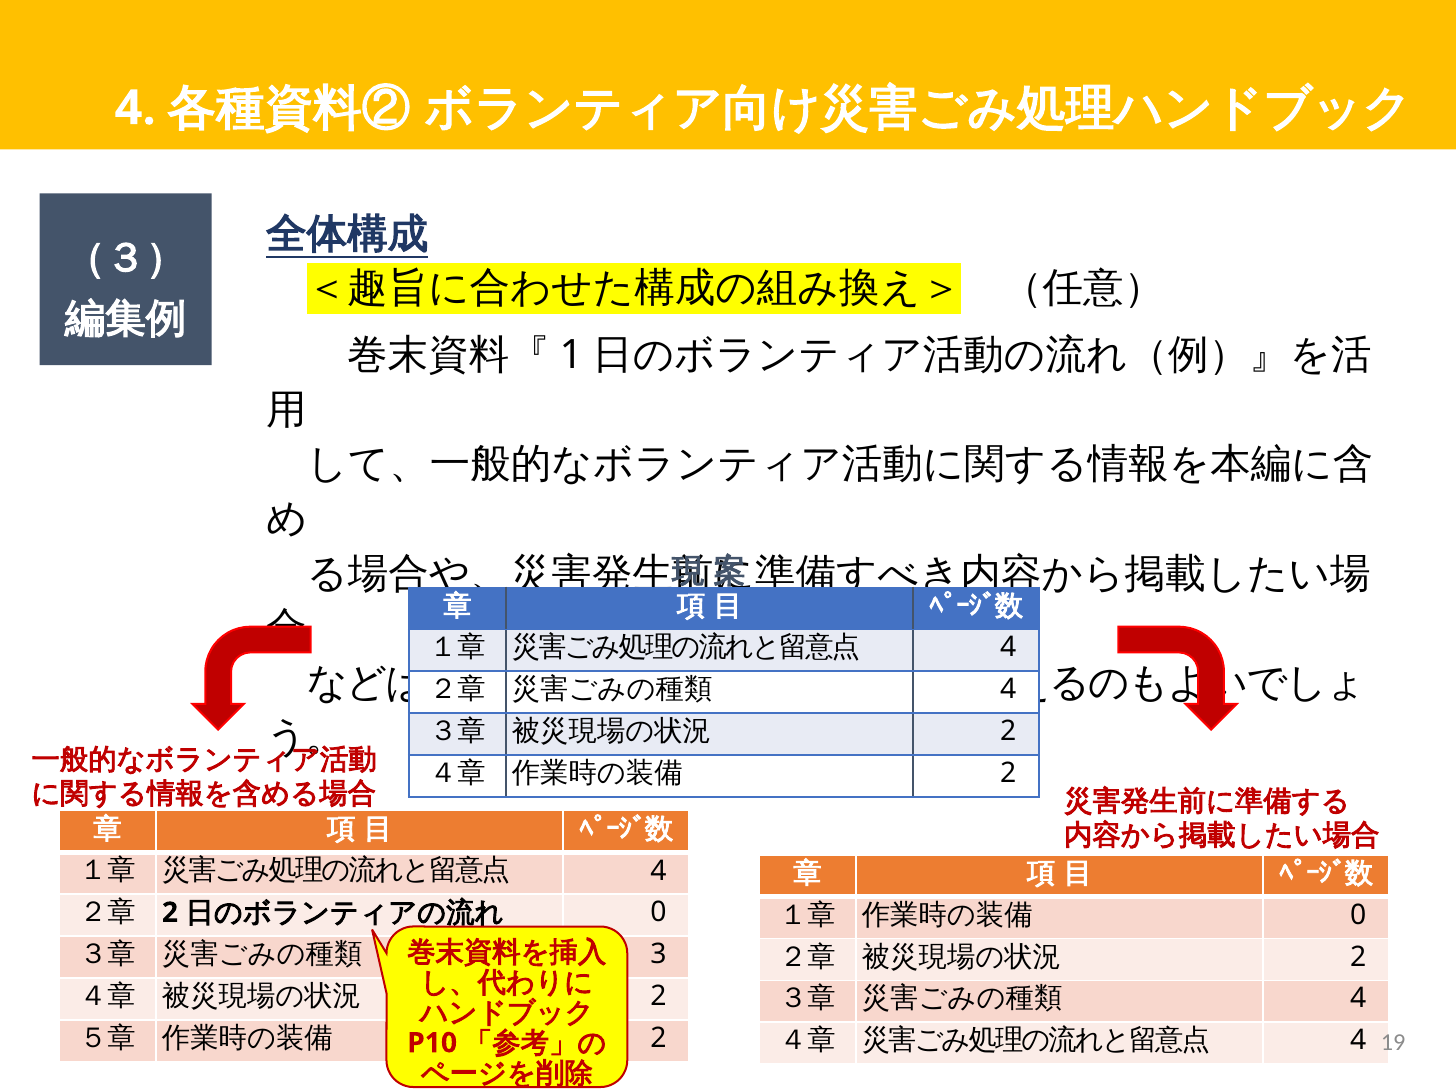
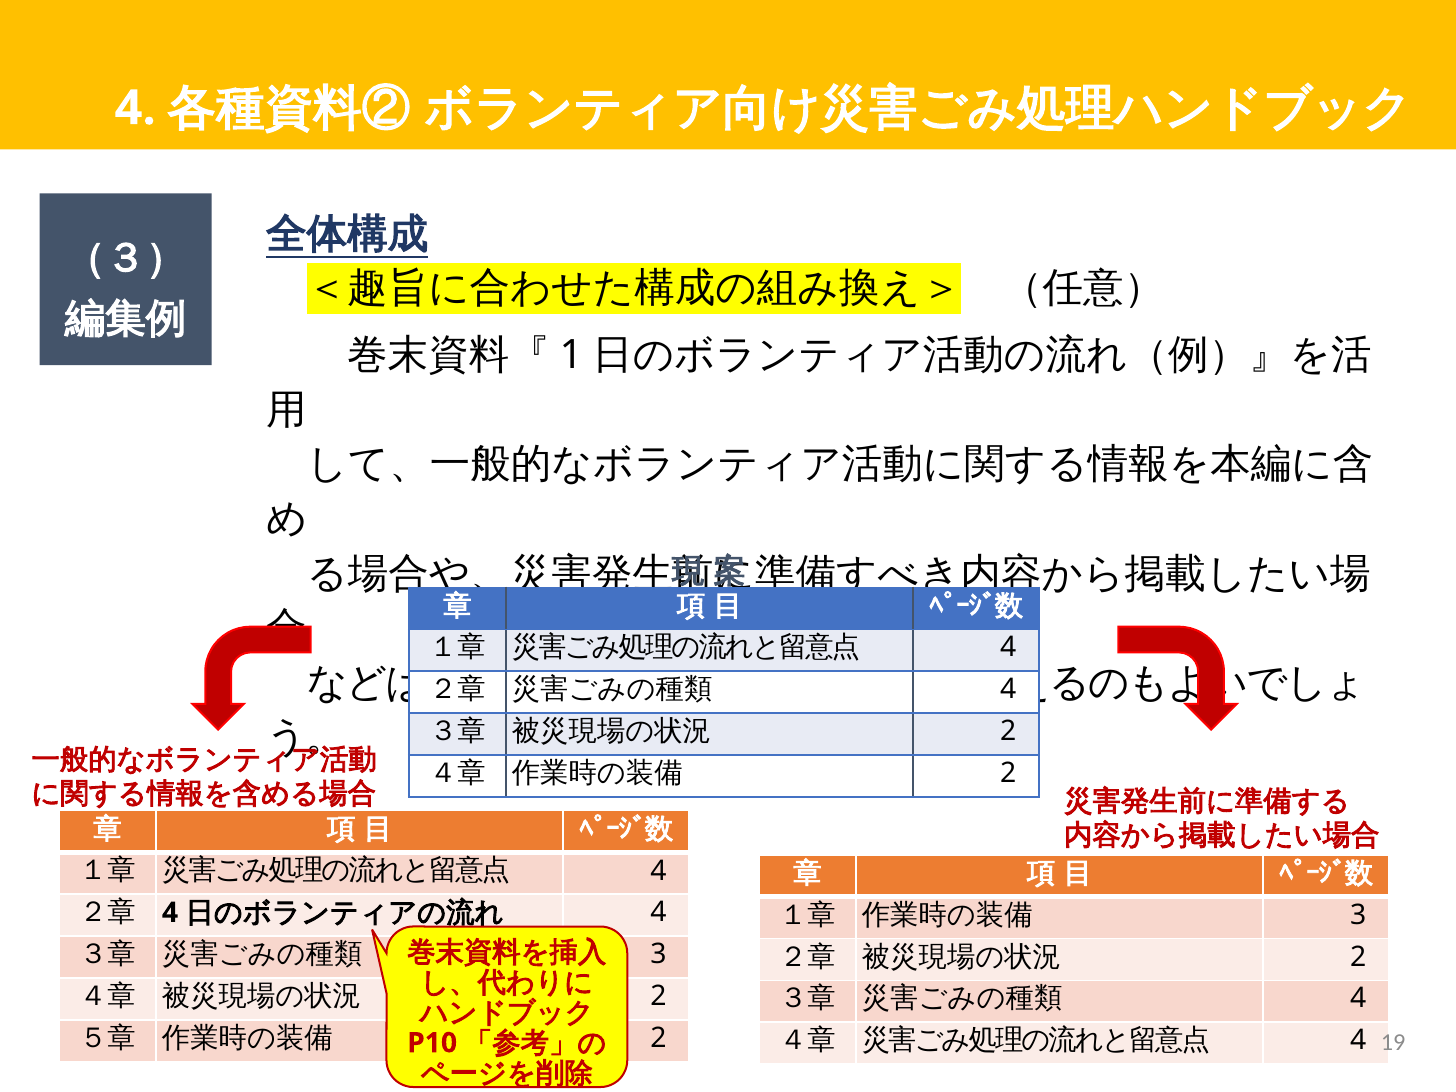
2: 2 -> 4 (170, 913)
0: 0 -> 4 (658, 913)
0: 0 -> 3 (1358, 915)
